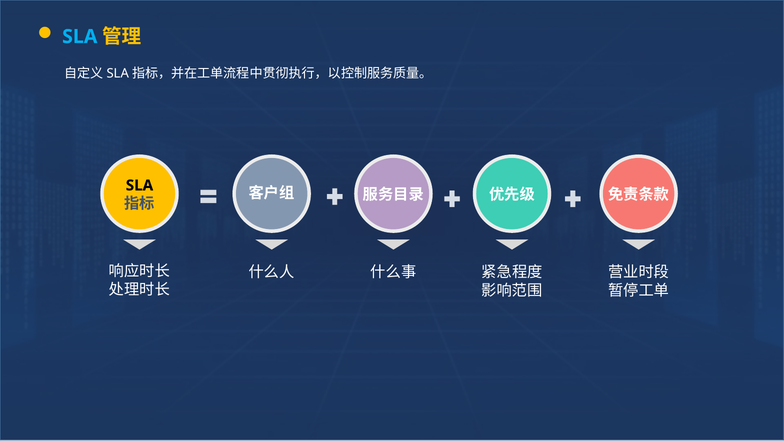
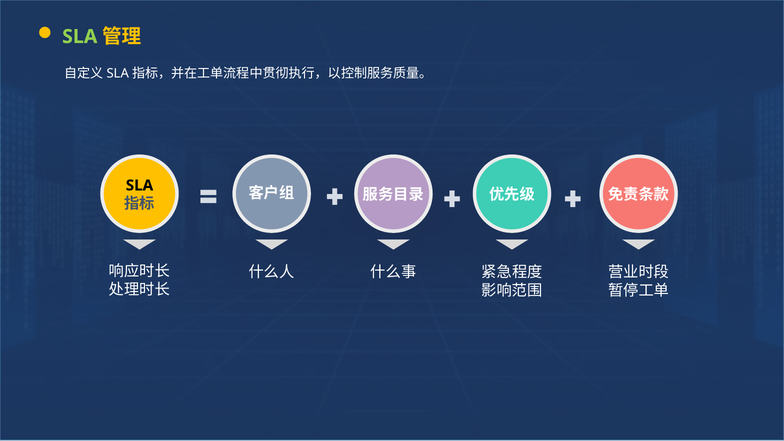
SLA colour: light blue -> light green (80, 37)
